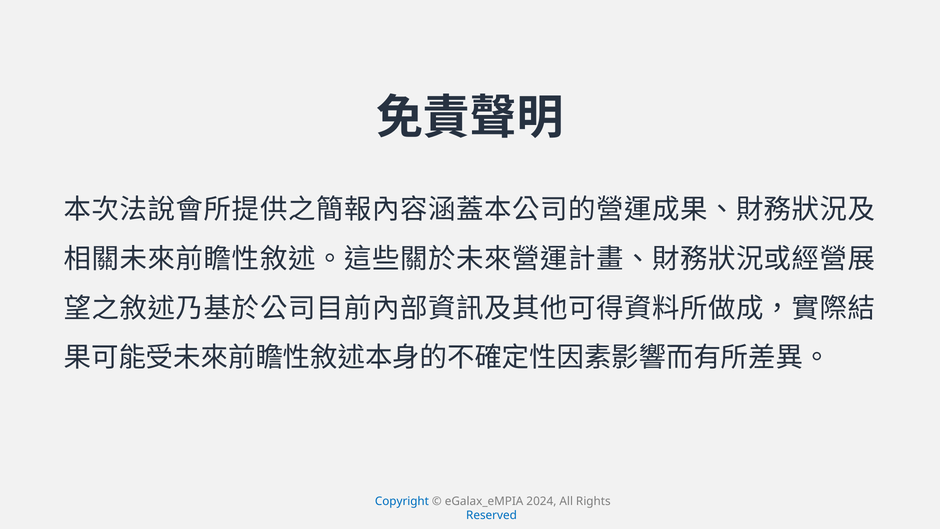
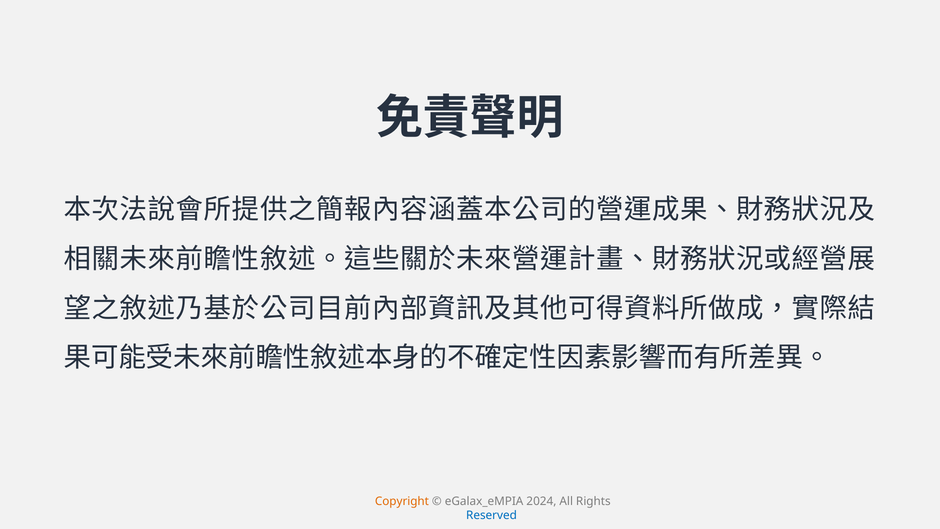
Copyright colour: blue -> orange (402, 501)
